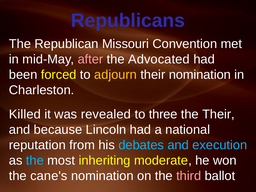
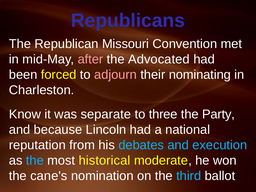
adjourn colour: yellow -> pink (116, 75)
their nomination: nomination -> nominating (200, 75)
Killed: Killed -> Know (25, 114)
revealed: revealed -> separate (106, 114)
the Their: Their -> Party (219, 114)
inheriting: inheriting -> historical (105, 160)
third colour: pink -> light blue (189, 176)
